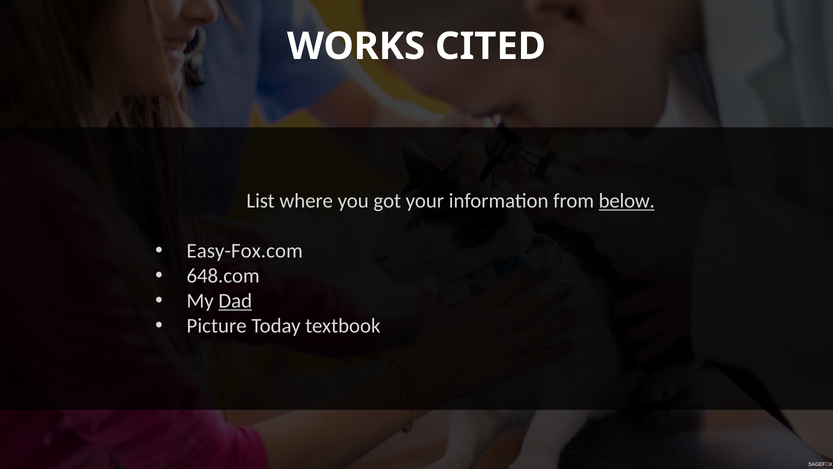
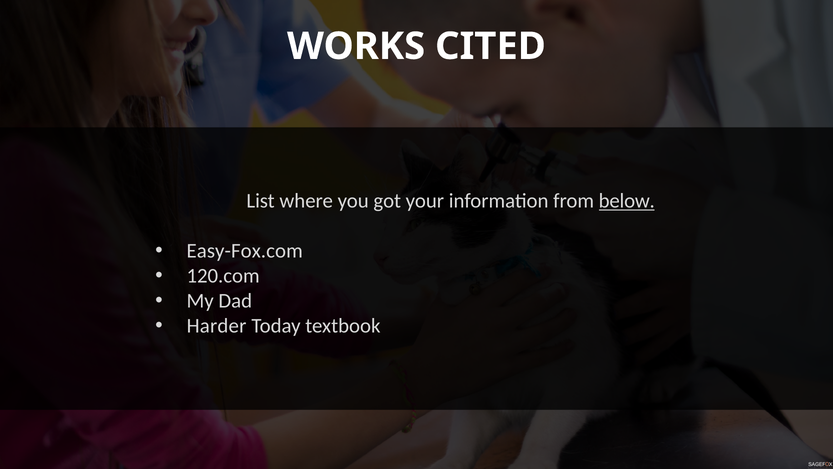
648.com: 648.com -> 120.com (223, 276)
Dad underline: present -> none (235, 301)
Picture: Picture -> Harder (217, 326)
